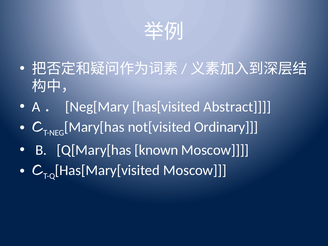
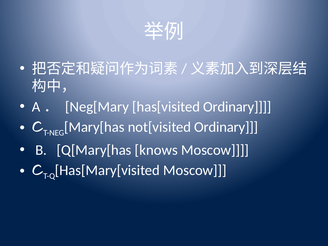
has[visited Abstract: Abstract -> Ordinary (237, 107)
known: known -> knows (156, 150)
